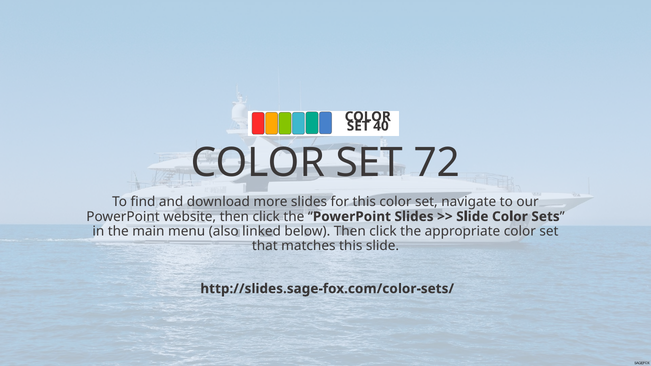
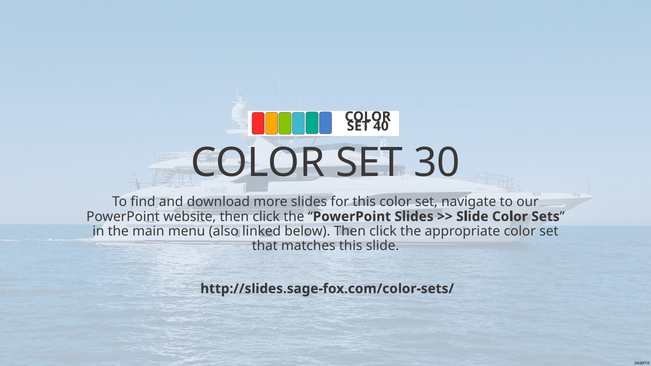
72: 72 -> 30 (437, 163)
